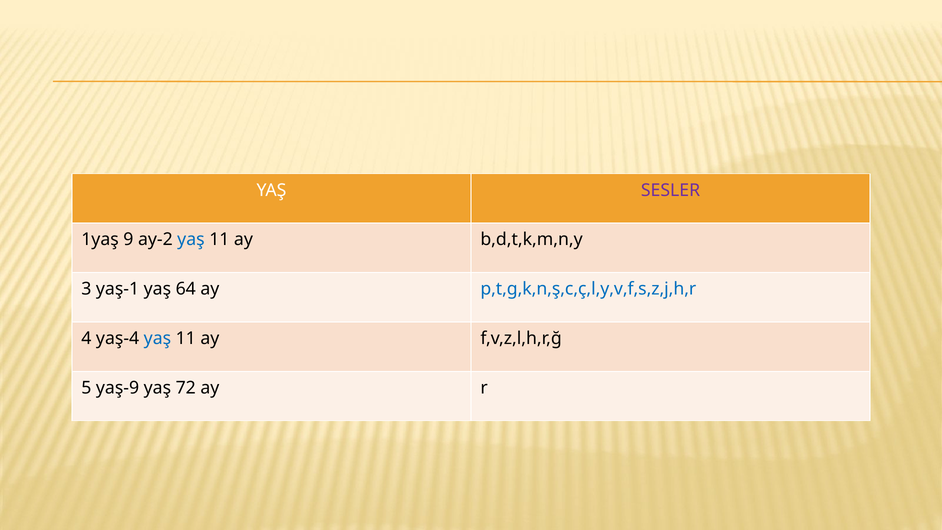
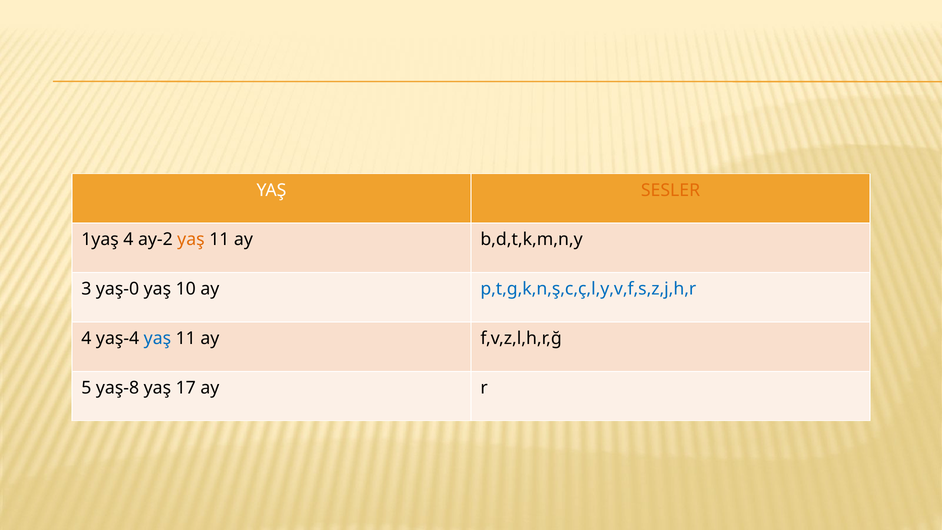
SESLER colour: purple -> orange (671, 190)
1yaş 9: 9 -> 4 (128, 240)
yaş colour: blue -> orange (191, 240)
yaş-1: yaş-1 -> yaş-0 (118, 289)
64: 64 -> 10 (186, 289)
yaş-9: yaş-9 -> yaş-8 (118, 388)
72: 72 -> 17 (186, 388)
